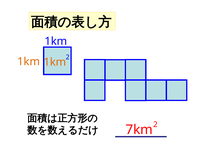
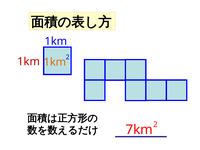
1km colour: orange -> red (29, 62)
